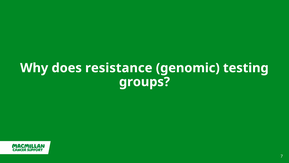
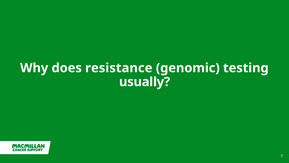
groups: groups -> usually (145, 82)
